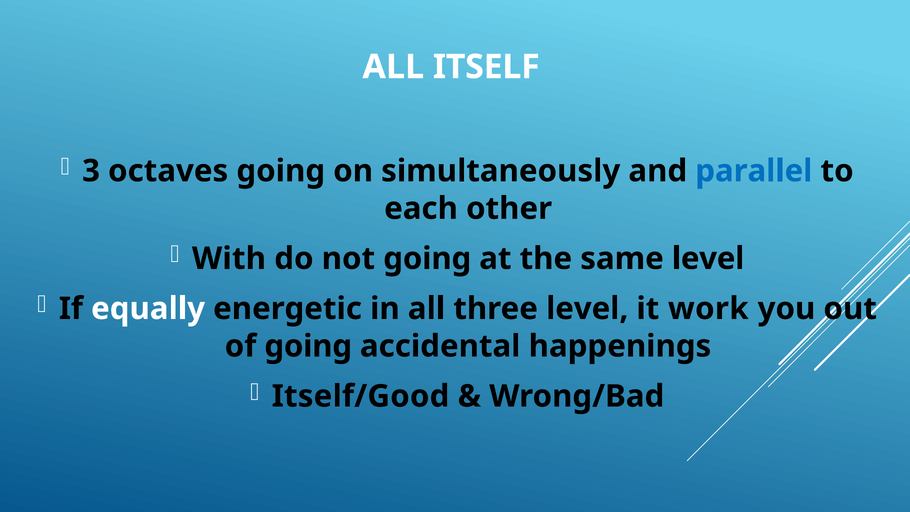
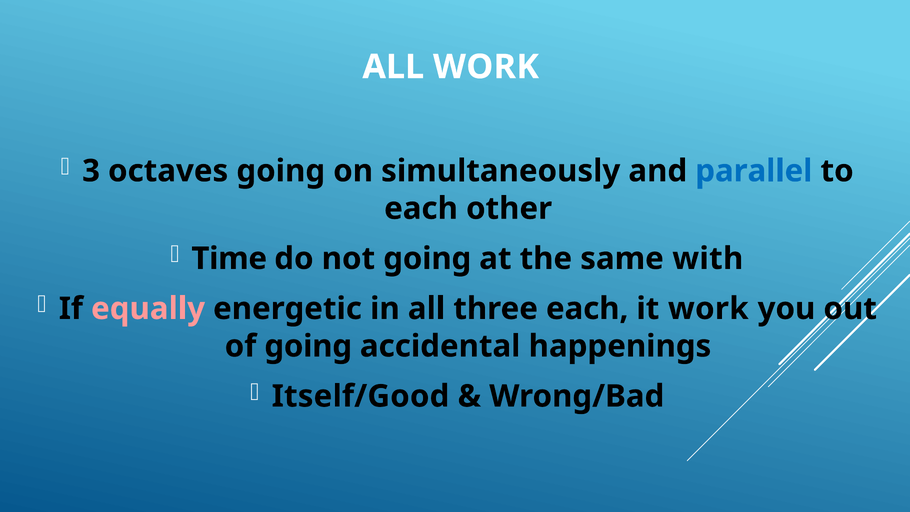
ALL ITSELF: ITSELF -> WORK (486, 67)
With: With -> Time (229, 259)
same level: level -> with (708, 259)
equally colour: white -> pink (148, 309)
three level: level -> each (587, 309)
